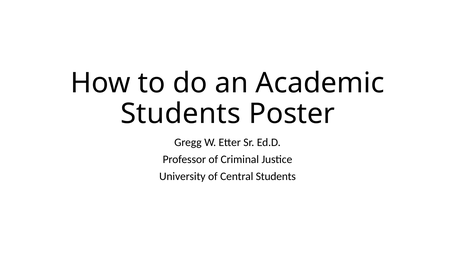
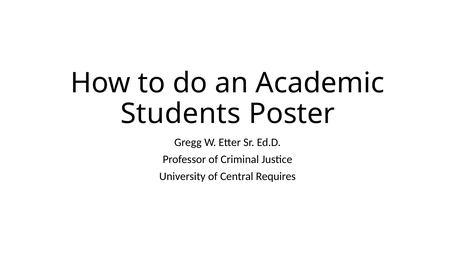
Central Students: Students -> Requires (276, 176)
